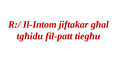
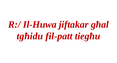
Il-Intom: Il-Intom -> Il-Huwa (40, 24)
